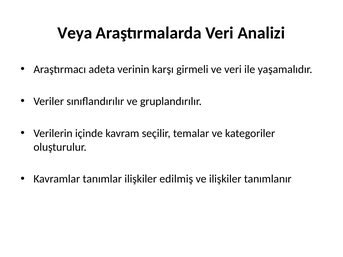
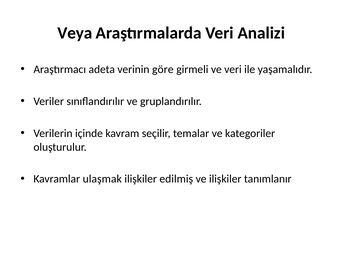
karşı: karşı -> göre (163, 69)
tanımlar: tanımlar -> ulaşmak (102, 179)
